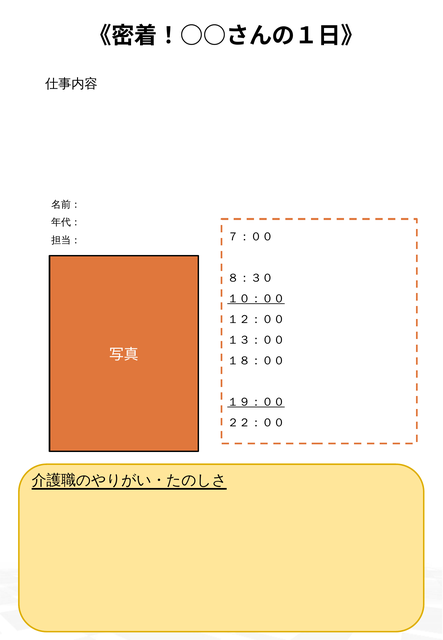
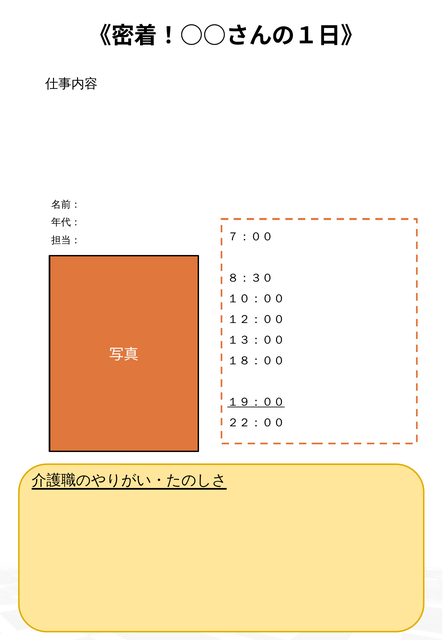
１０：００ underline: present -> none (256, 299)
